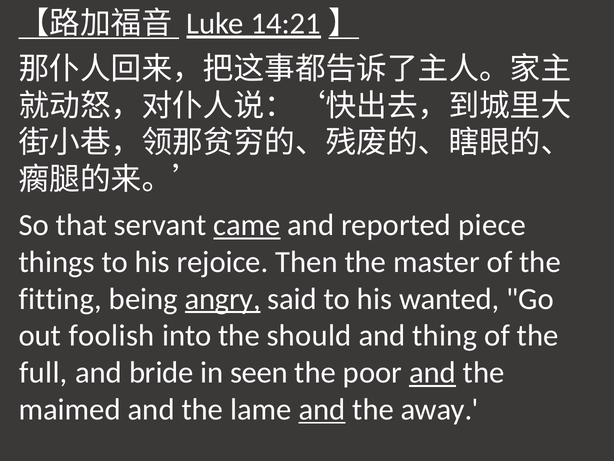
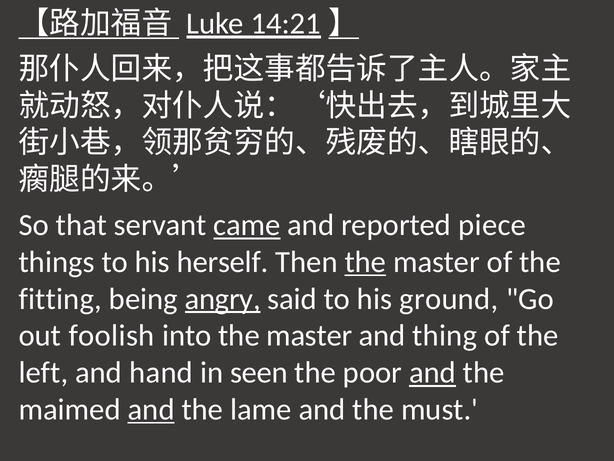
rejoice: rejoice -> herself (223, 262)
the underline: none -> present (365, 262)
wanted: wanted -> ground (449, 299)
into the should: should -> master (309, 335)
full: full -> left (43, 372)
bride: bride -> hand (161, 372)
and underline: none -> present (151, 409)
and underline: present -> none (322, 409)
away: away -> must (440, 409)
